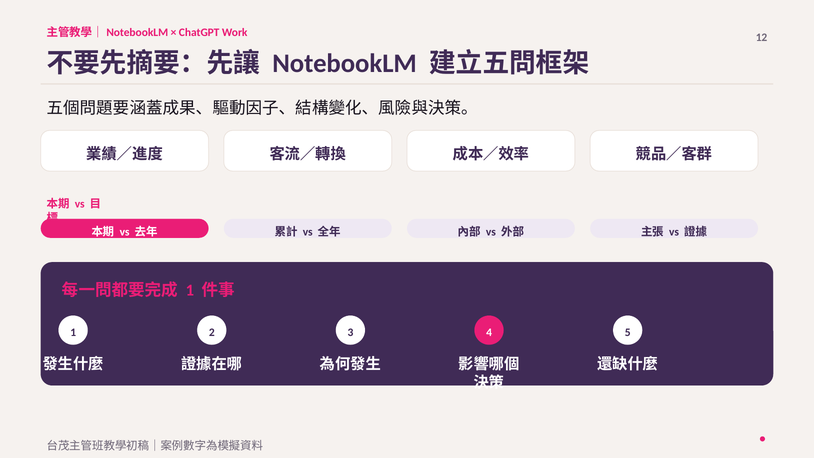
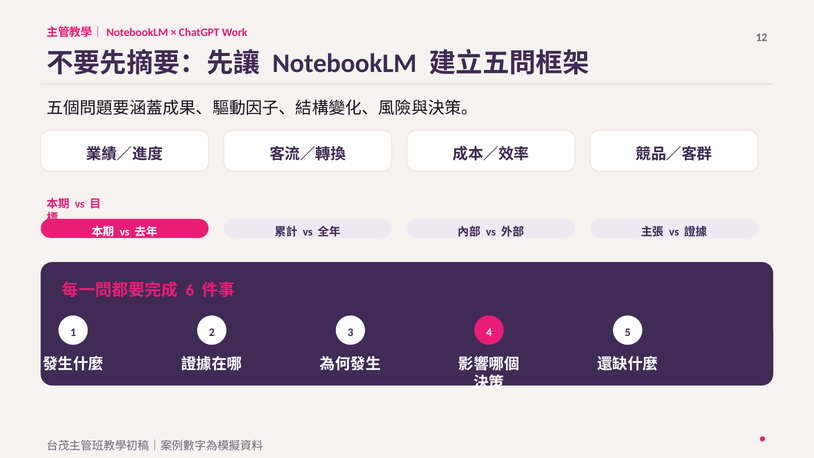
1: 1 -> 6 (190, 290)
